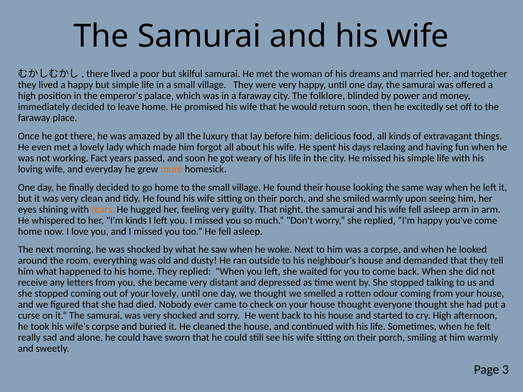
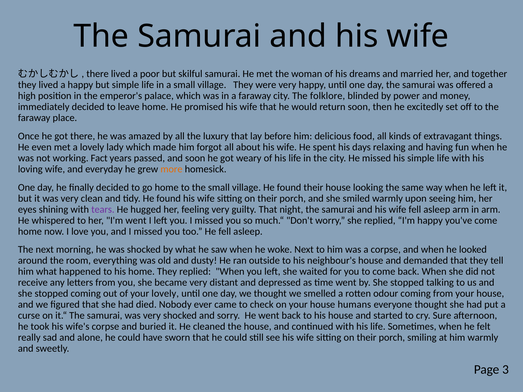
tears colour: orange -> purple (103, 210)
I'm kinds: kinds -> went (136, 221)
house thought: thought -> humans (354, 305)
cry High: High -> Sure (442, 316)
